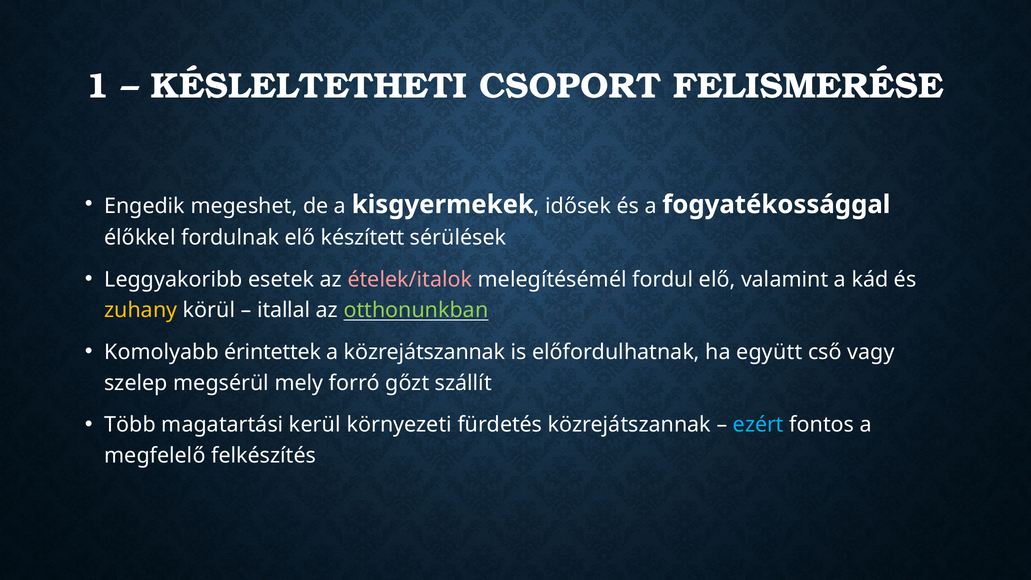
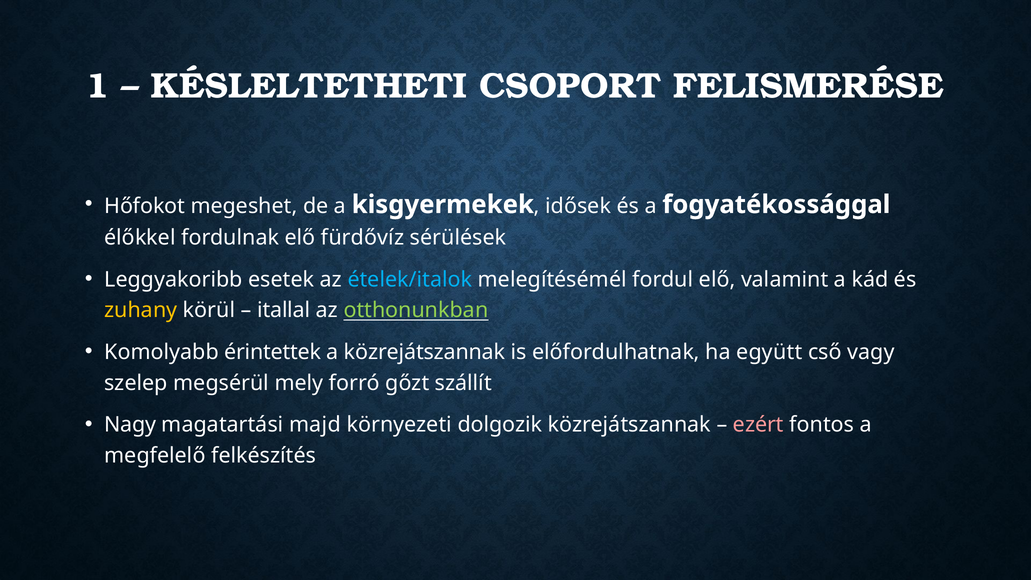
Engedik: Engedik -> Hőfokot (145, 206)
készített: készített -> fürdővíz (363, 238)
ételek/italok colour: pink -> light blue (410, 279)
Több: Több -> Nagy (130, 425)
kerül: kerül -> majd (315, 425)
fürdetés: fürdetés -> dolgozik (500, 425)
ezért colour: light blue -> pink (758, 425)
